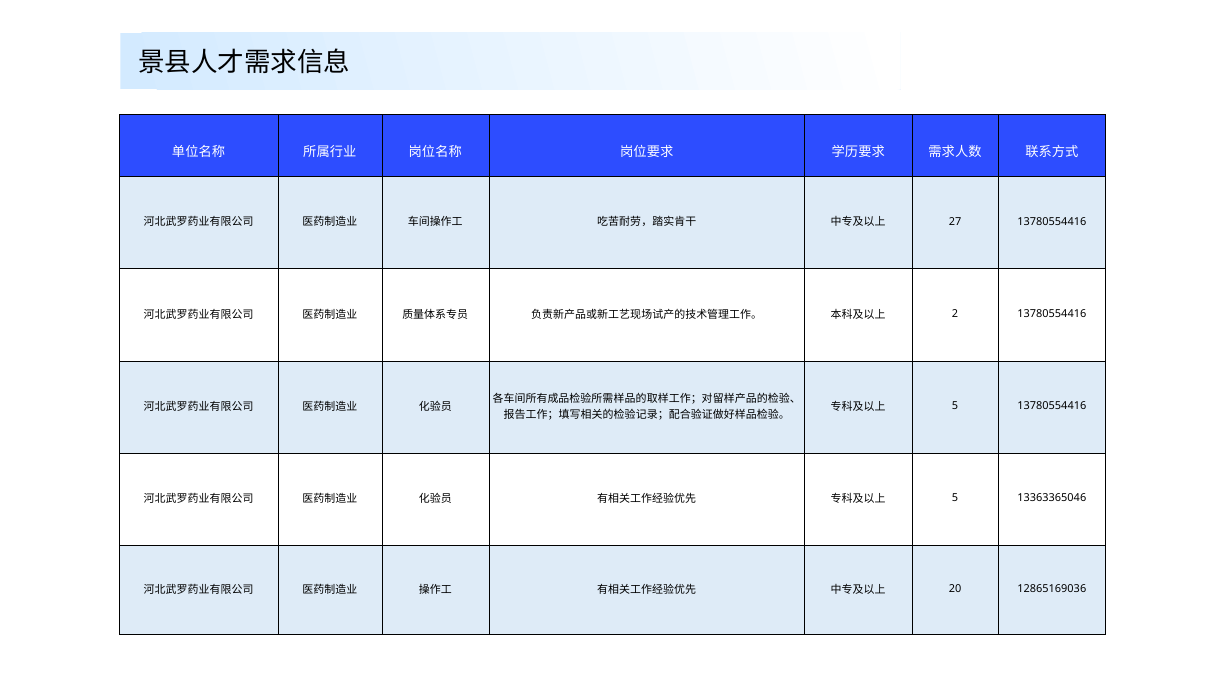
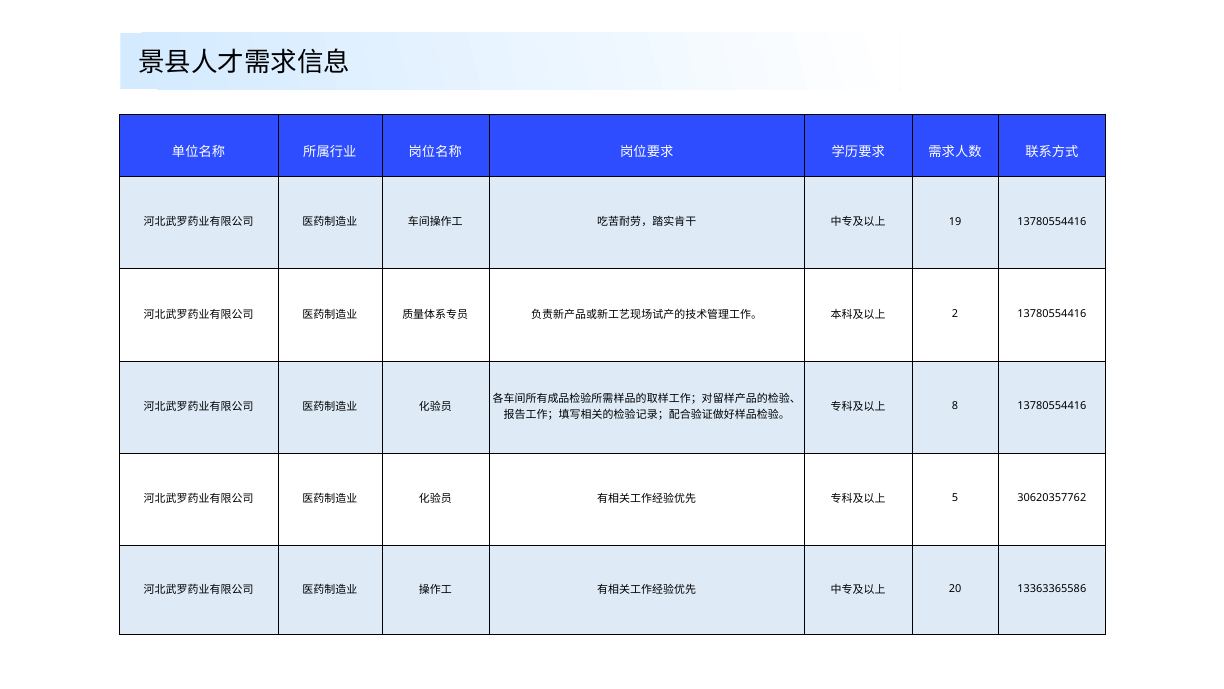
27: 27 -> 19 (955, 221)
5: 5 -> 8 (955, 406)
13363365046: 13363365046 -> 30620357762 (1052, 498)
12865169036: 12865169036 -> 13363365586 (1052, 589)
